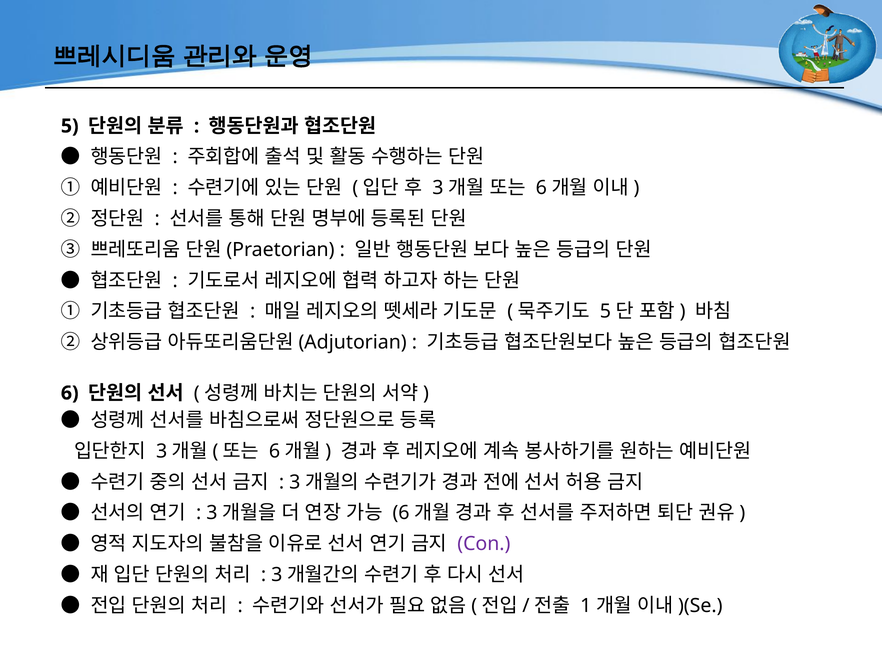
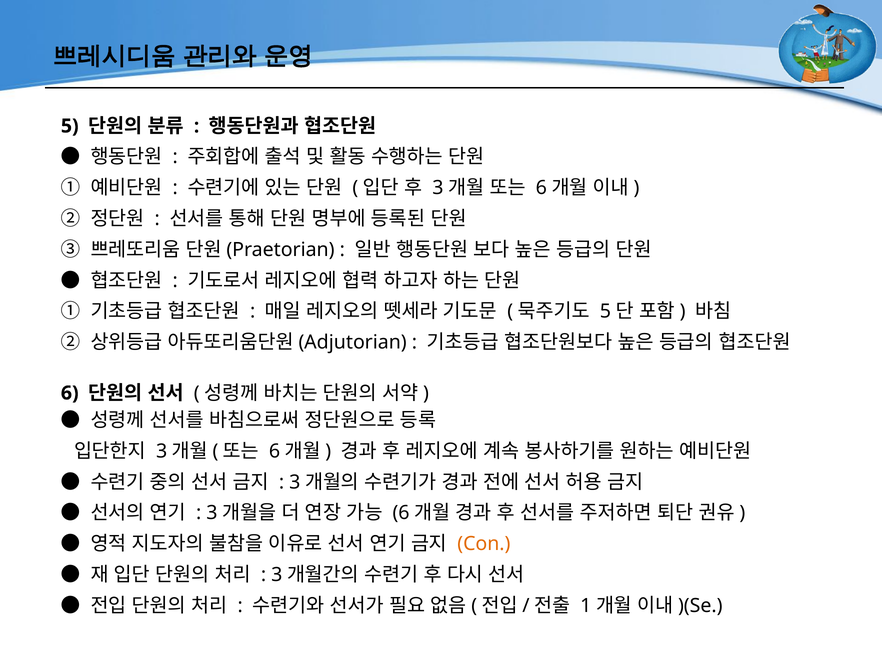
Con colour: purple -> orange (484, 543)
